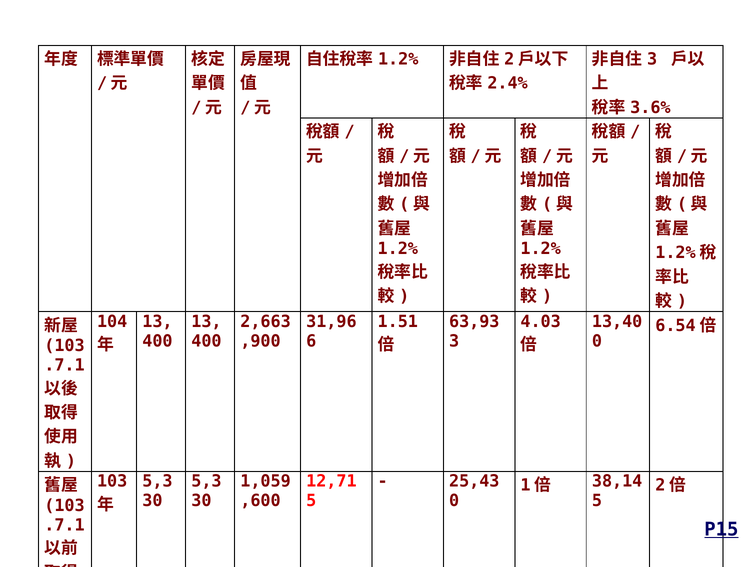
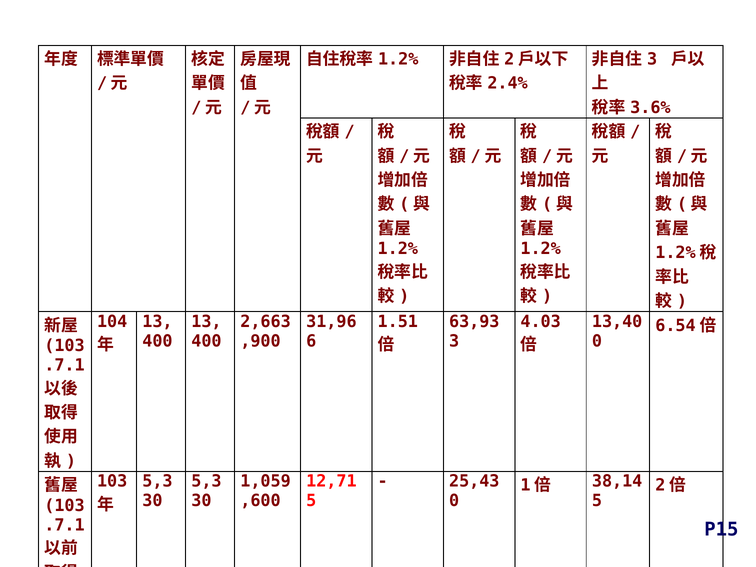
P15 underline: present -> none (721, 529)
